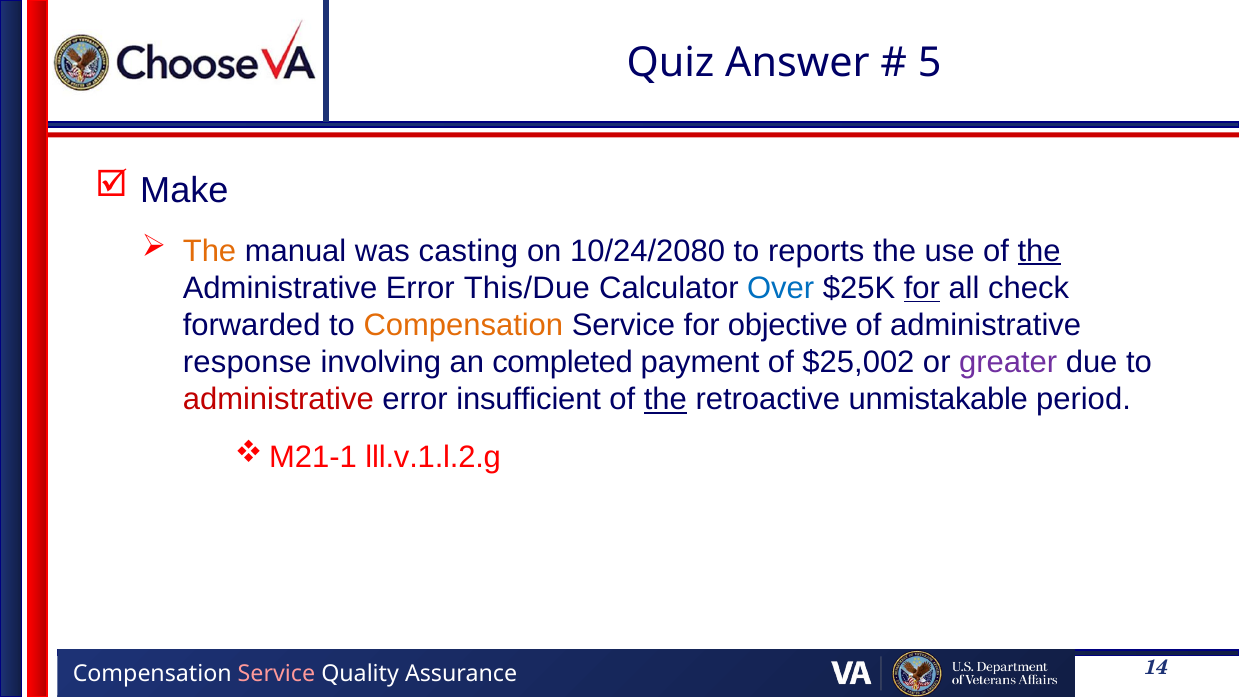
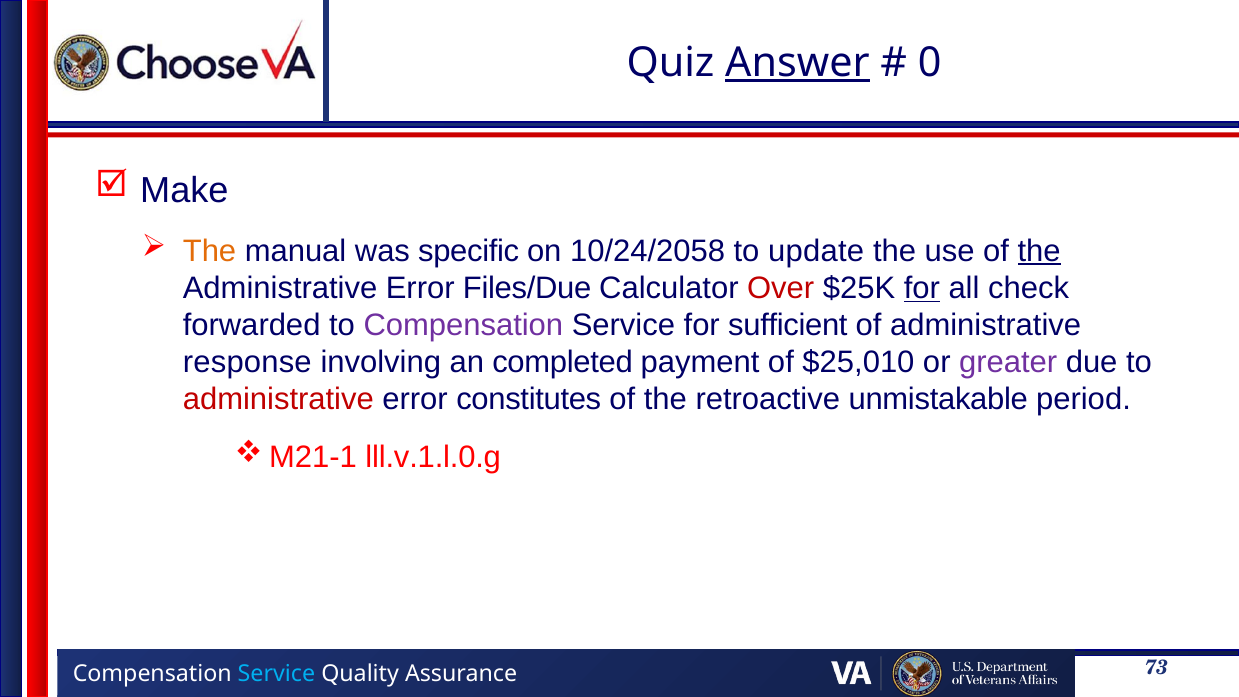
Answer underline: none -> present (797, 63)
5: 5 -> 0 (930, 63)
casting: casting -> specific (469, 251)
10/24/2080: 10/24/2080 -> 10/24/2058 (648, 251)
reports: reports -> update (816, 251)
This/Due: This/Due -> Files/Due (527, 288)
Over colour: blue -> red (781, 288)
Compensation colour: orange -> purple (463, 325)
objective: objective -> sufficient (788, 325)
$25,002: $25,002 -> $25,010 (858, 362)
insufficient: insufficient -> constitutes (529, 400)
the underline: present -> none (665, 400)
lll.v.1.l.2.g: lll.v.1.l.2.g -> lll.v.1.l.0.g (433, 457)
Service colour: pink -> light blue (276, 674)
14: 14 -> 73 (1156, 667)
